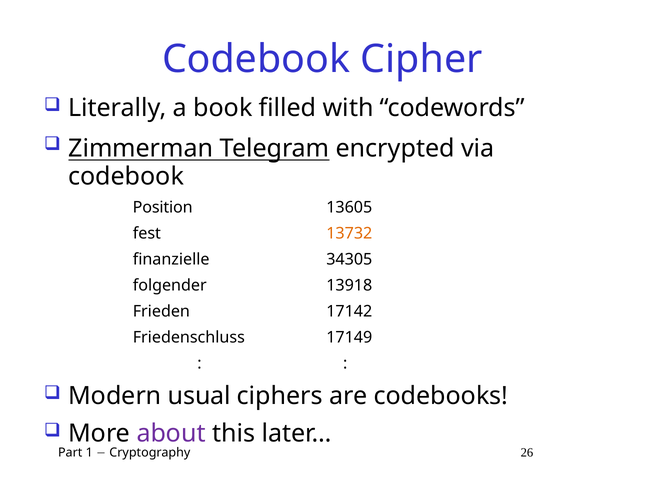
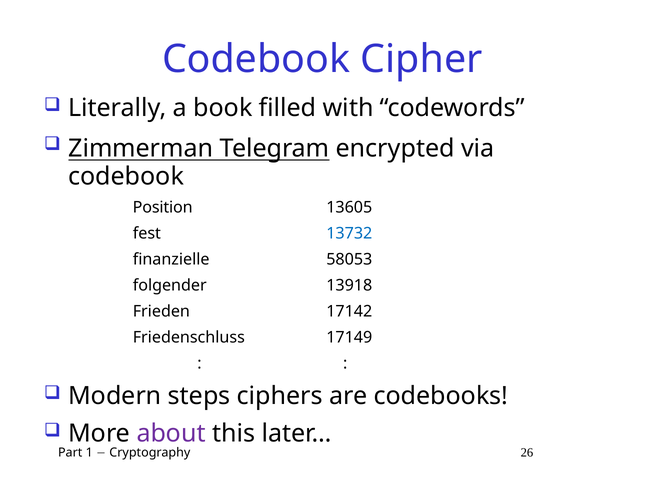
13732 colour: orange -> blue (349, 233)
34305: 34305 -> 58053 (349, 259)
usual: usual -> steps (199, 396)
